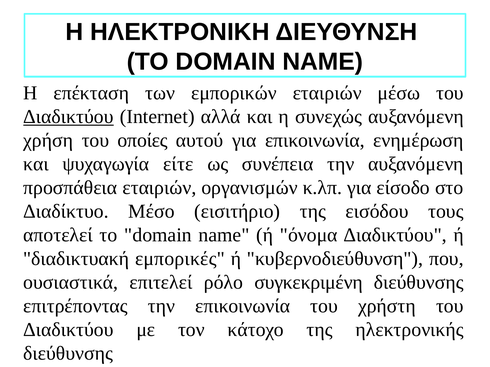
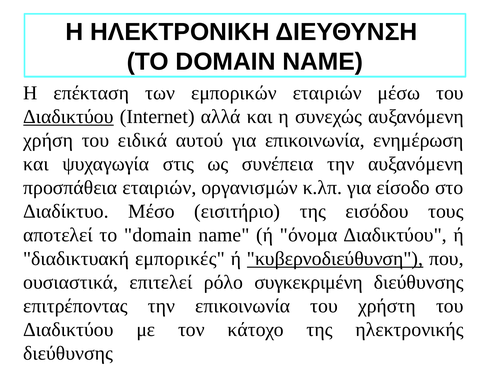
οποίες: οποίες -> ειδικά (142, 141)
είτε: είτε -> στις (178, 164)
κυβερνοδιεύθυνση underline: none -> present (335, 259)
